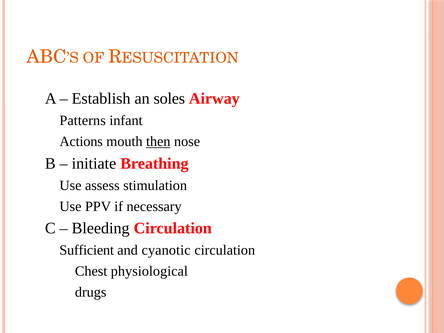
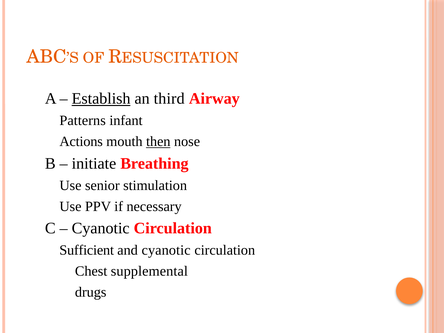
Establish underline: none -> present (101, 99)
soles: soles -> third (169, 99)
assess: assess -> senior (102, 185)
Bleeding: Bleeding -> Cyanotic (101, 228)
physiological: physiological -> supplemental (149, 271)
